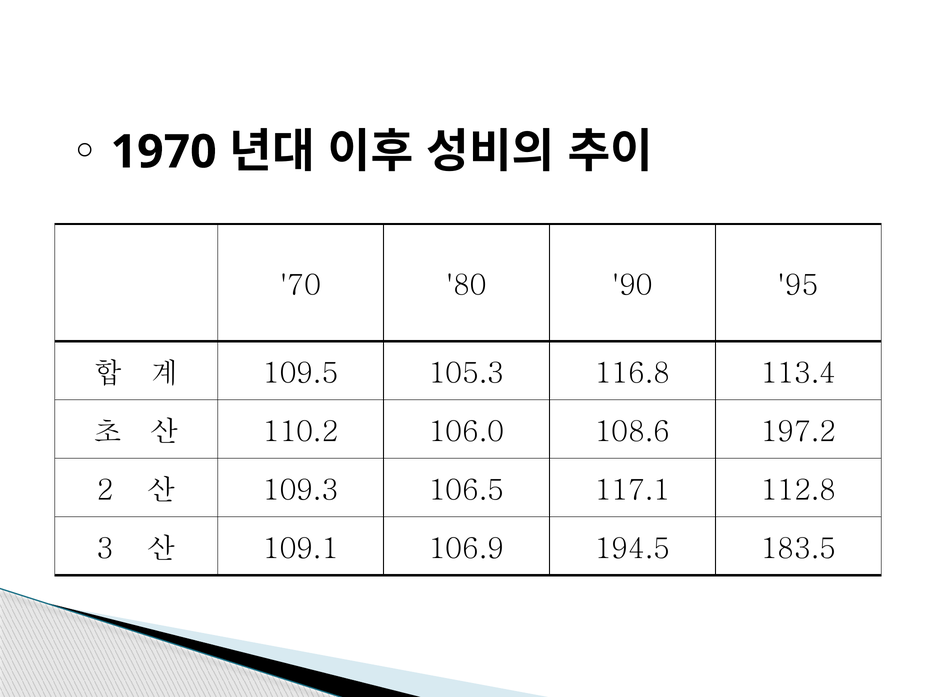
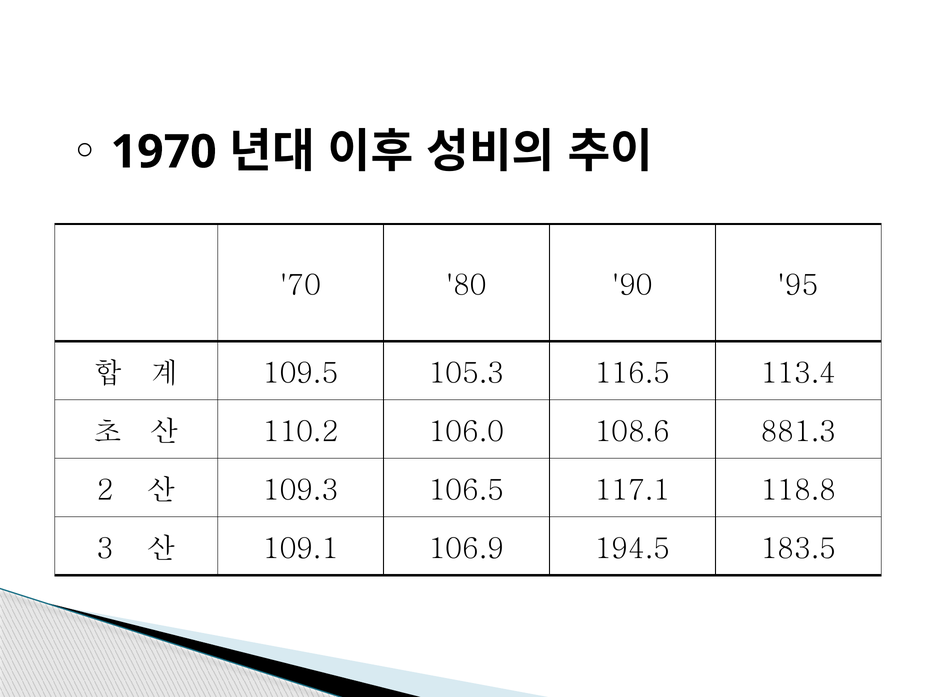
116.8: 116.8 -> 116.5 (632, 373)
197.2: 197.2 -> 881.3 (798, 432)
112.8: 112.8 -> 118.8 (798, 490)
